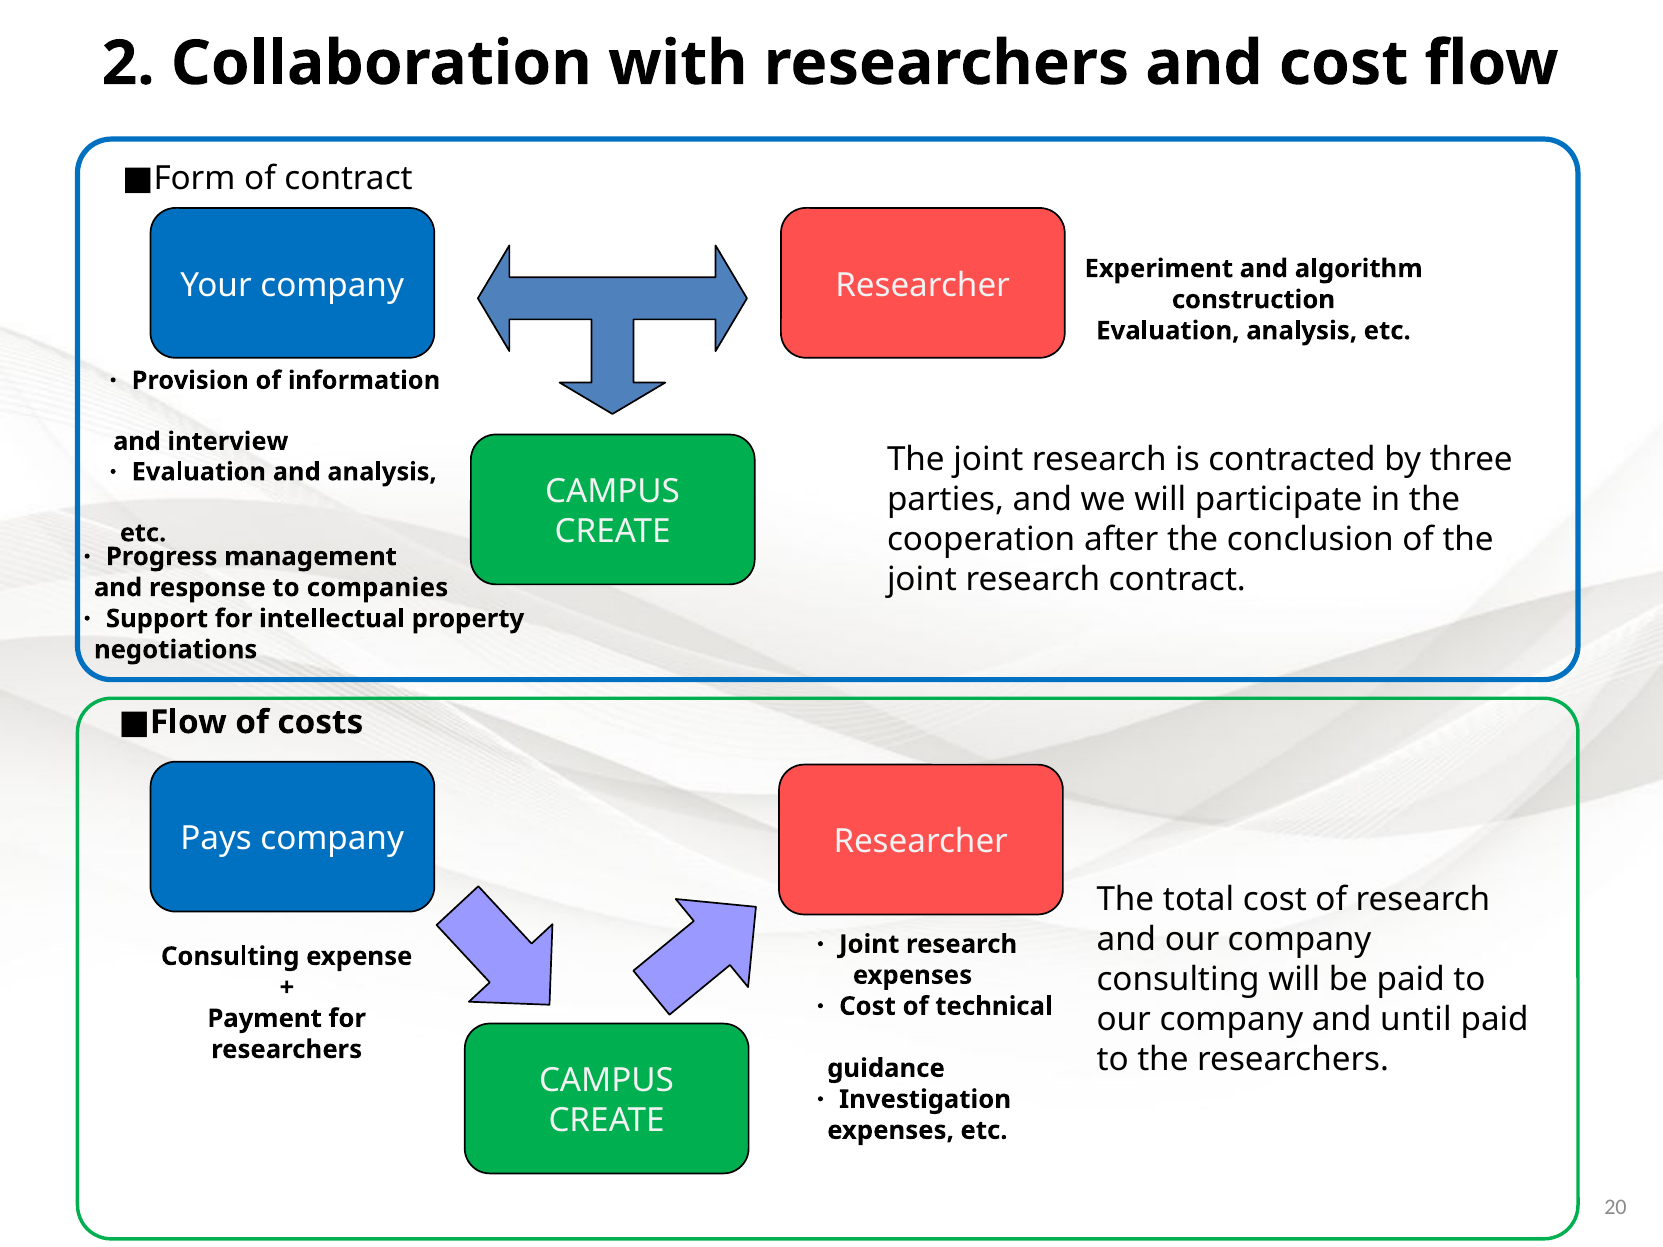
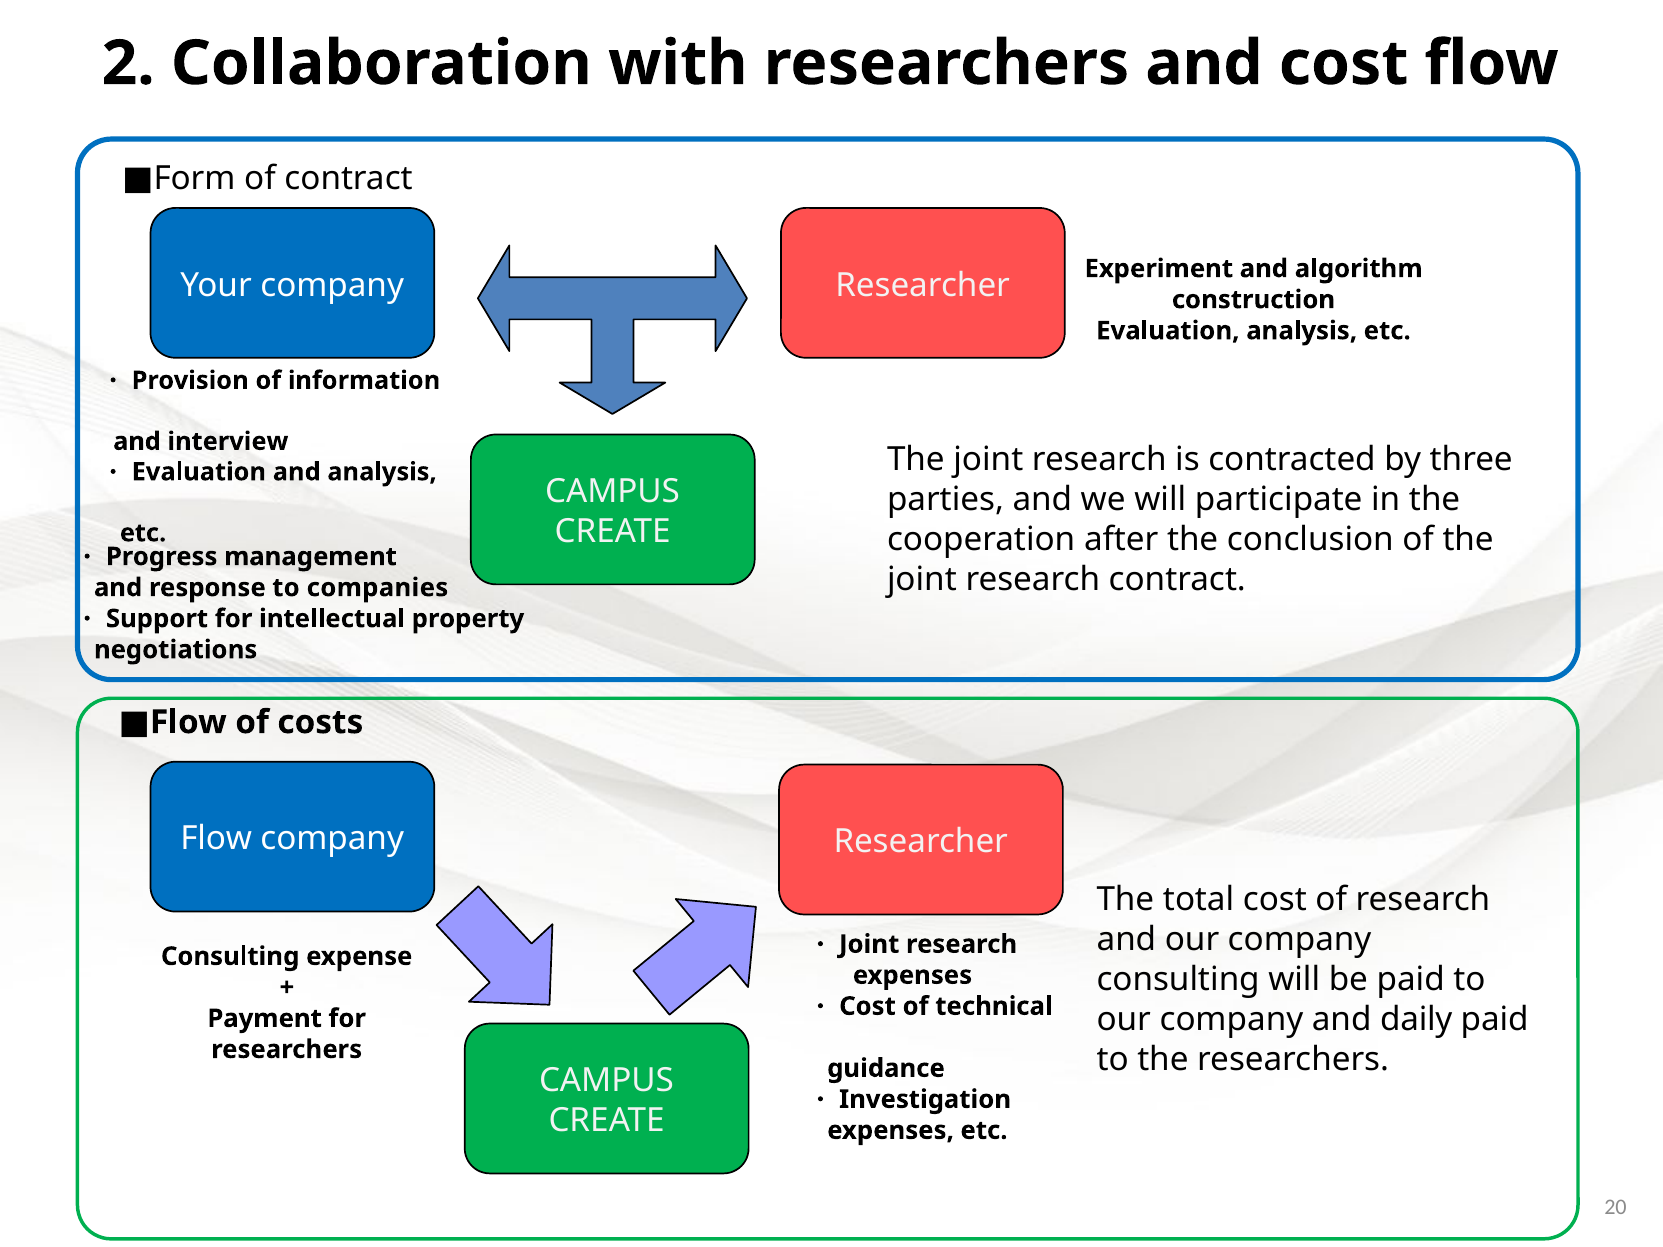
Pays: Pays -> Flow (216, 839)
until: until -> daily (1416, 1020)
